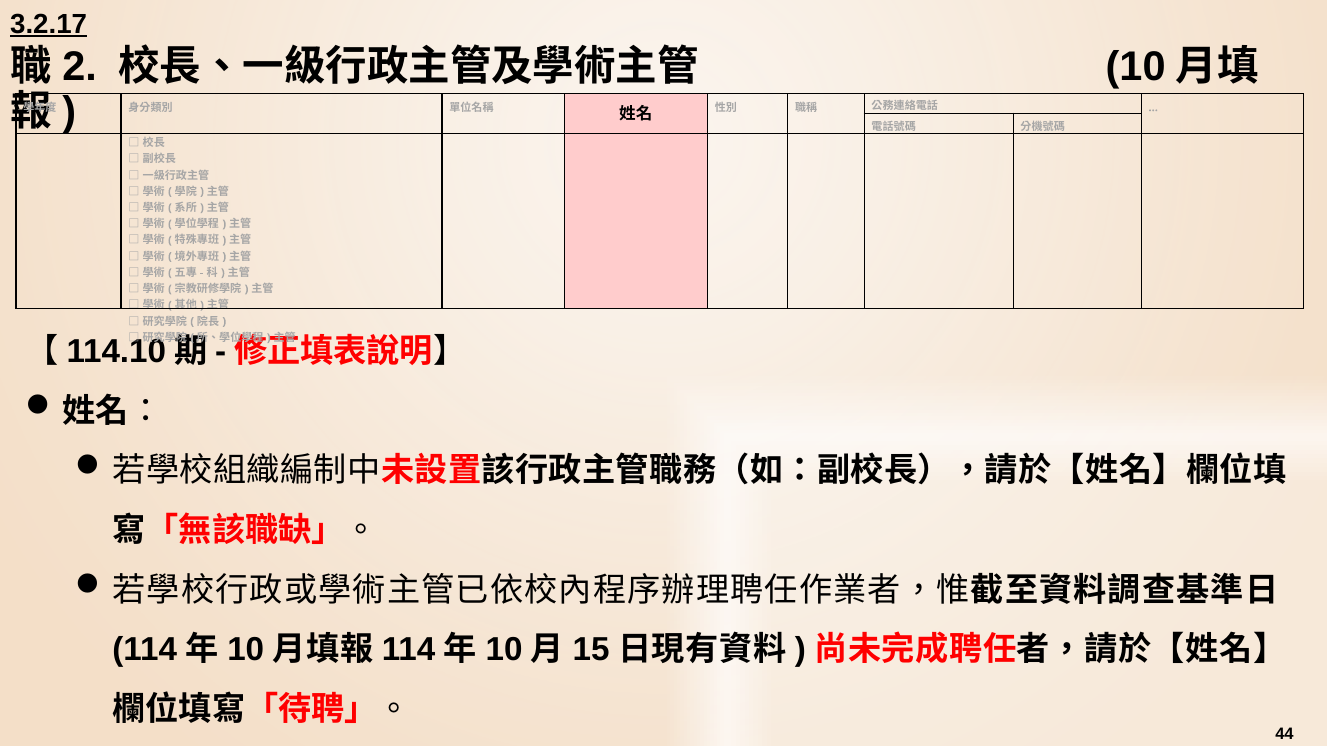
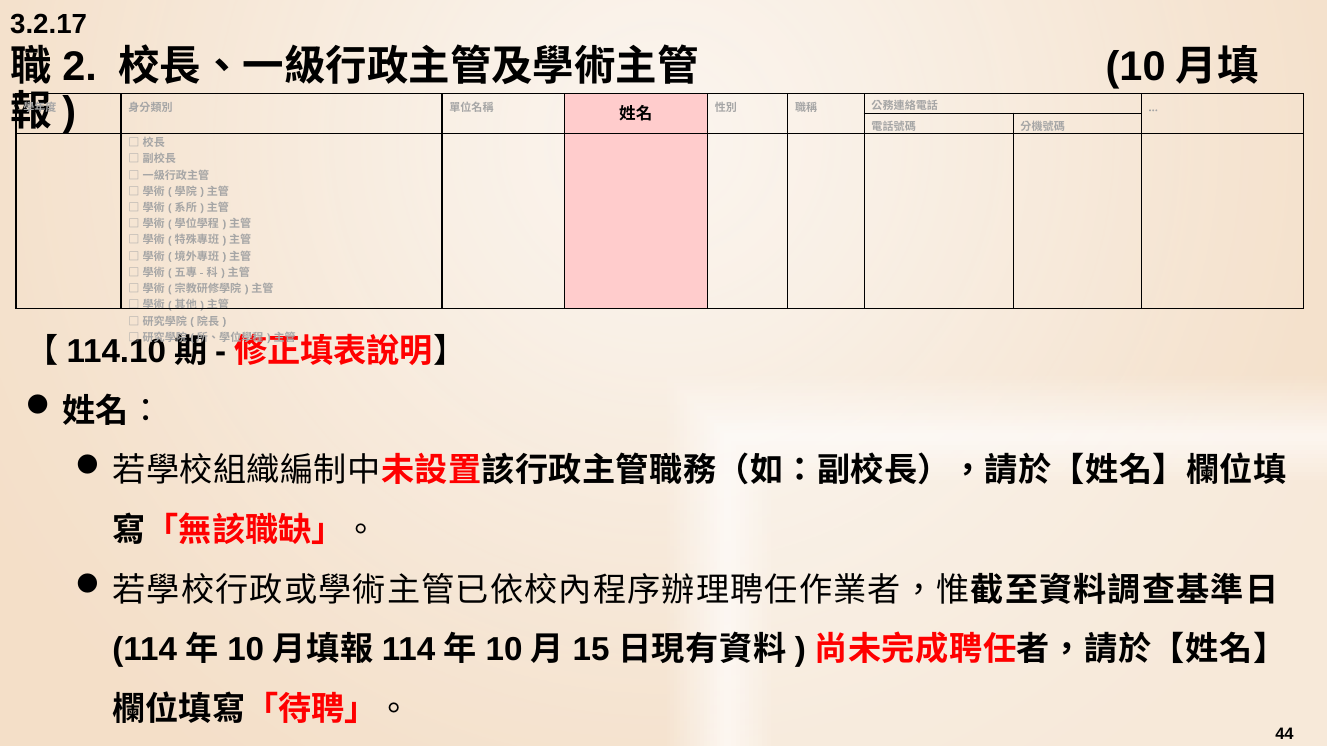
3.2.17 underline: present -> none (49, 24)
